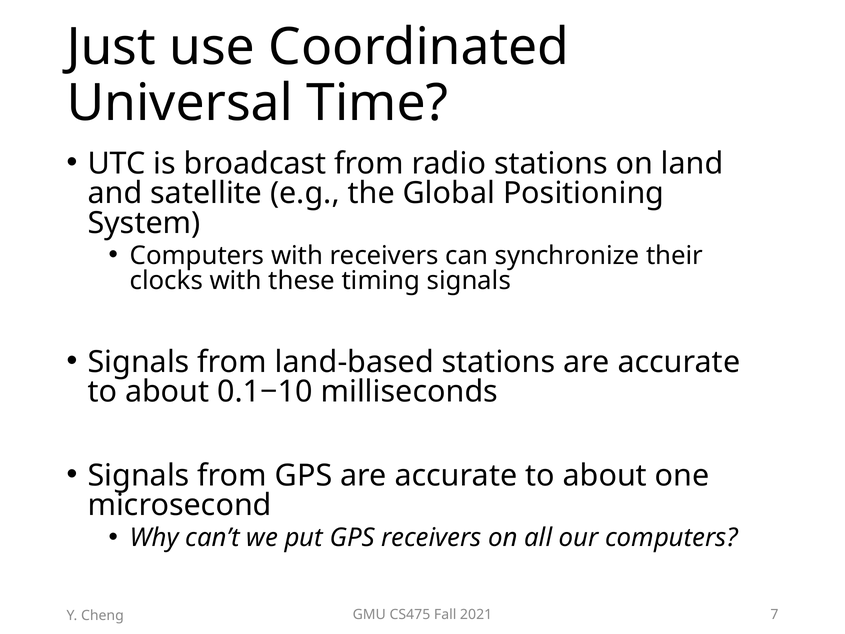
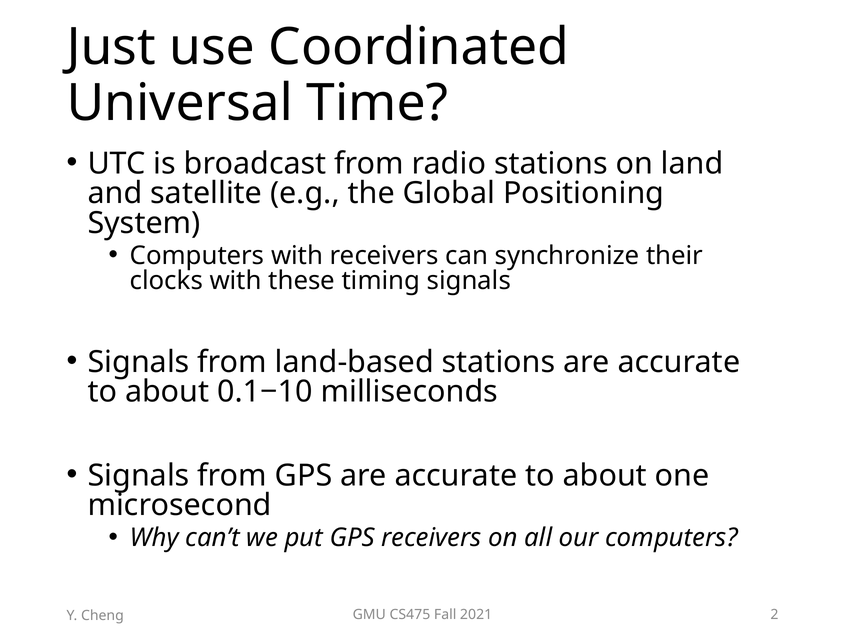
7: 7 -> 2 (774, 614)
